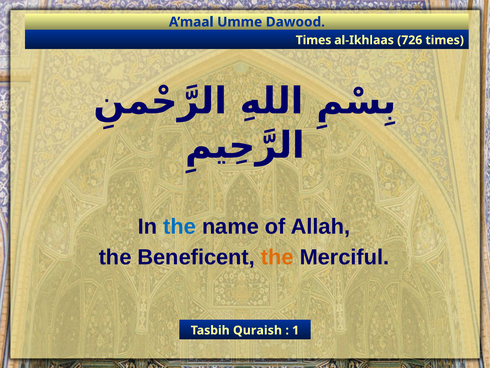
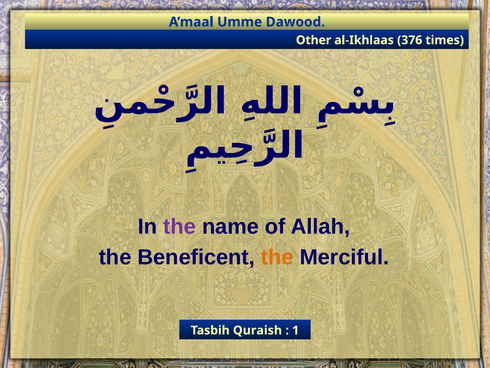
Times: Times -> Other (314, 40)
726: 726 -> 376 (410, 40)
the colour: blue -> purple (180, 226)
